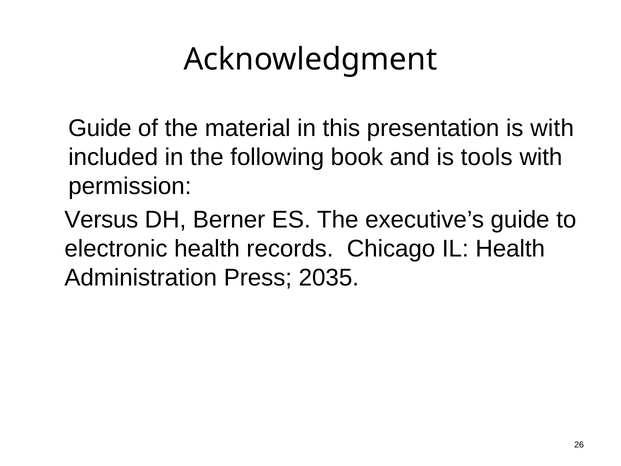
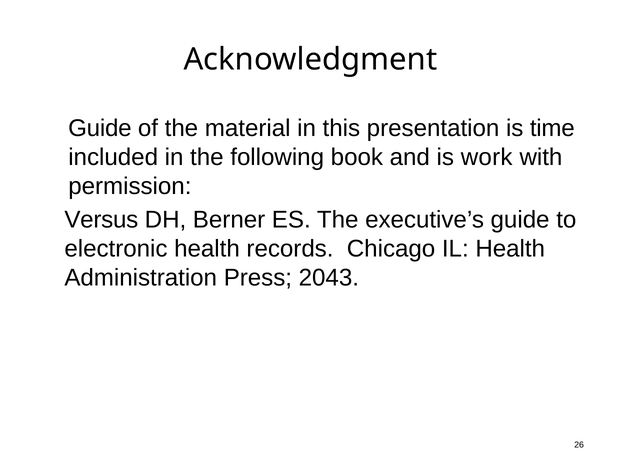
is with: with -> time (552, 128)
tools: tools -> work (487, 157)
2035: 2035 -> 2043 (329, 278)
